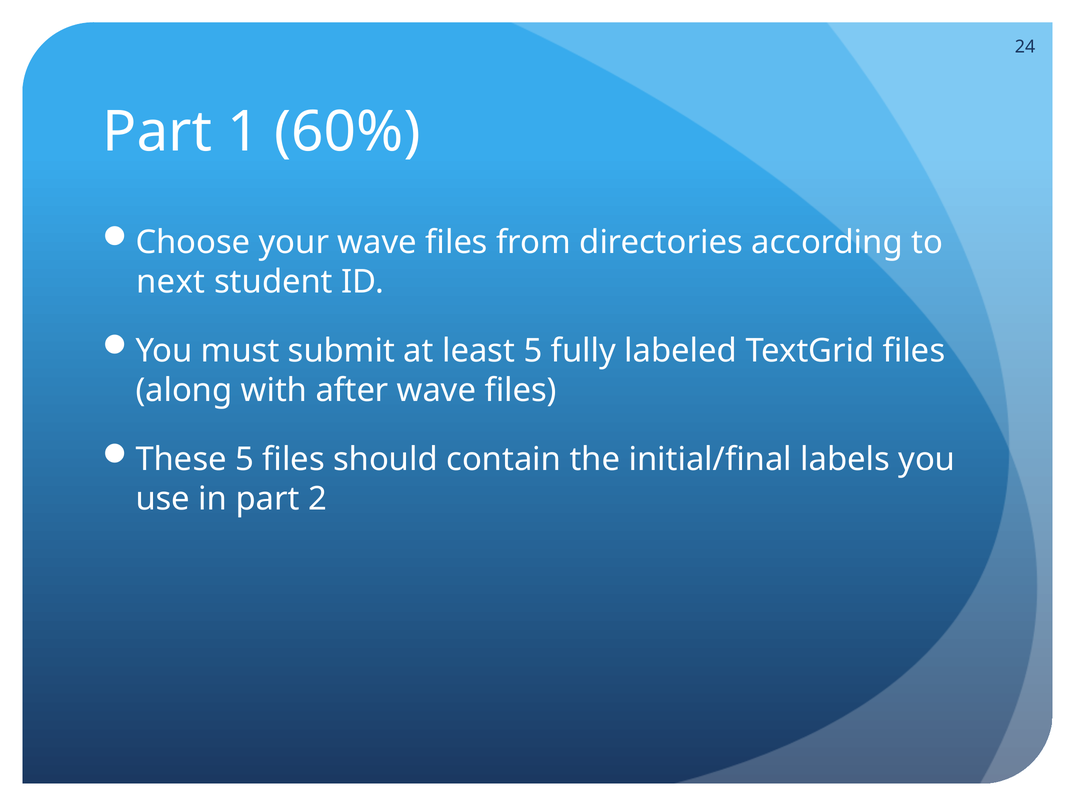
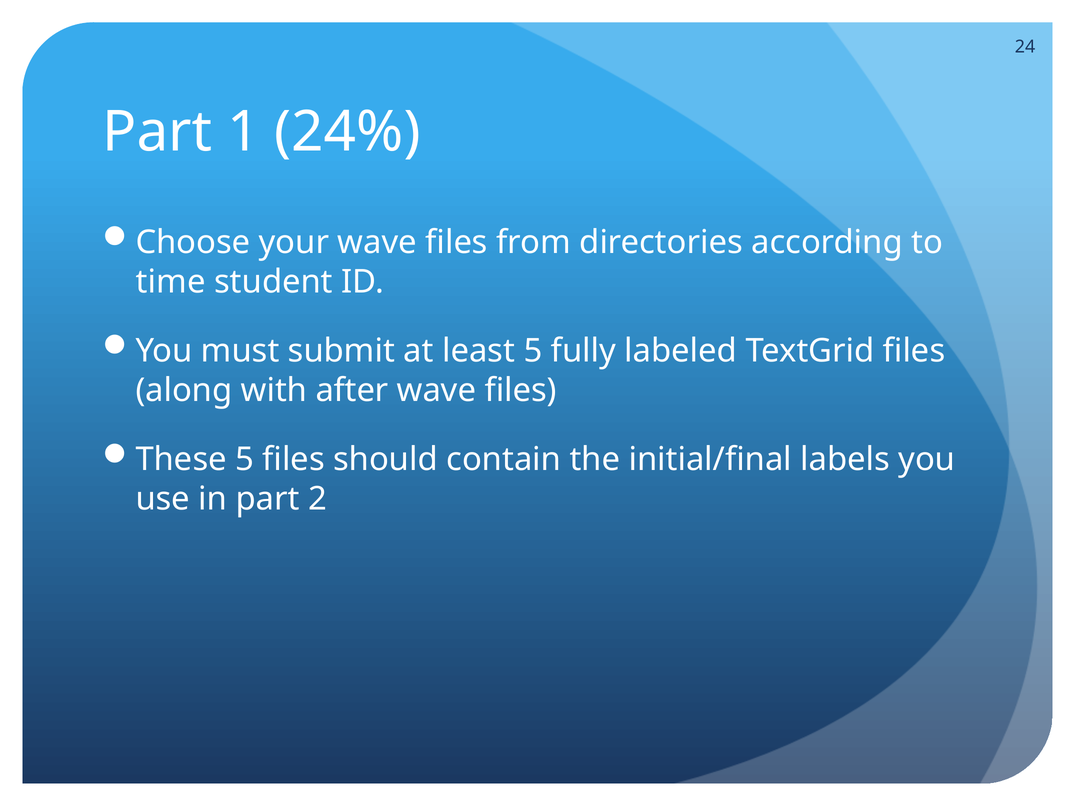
60%: 60% -> 24% (347, 132)
next: next -> time (171, 282)
